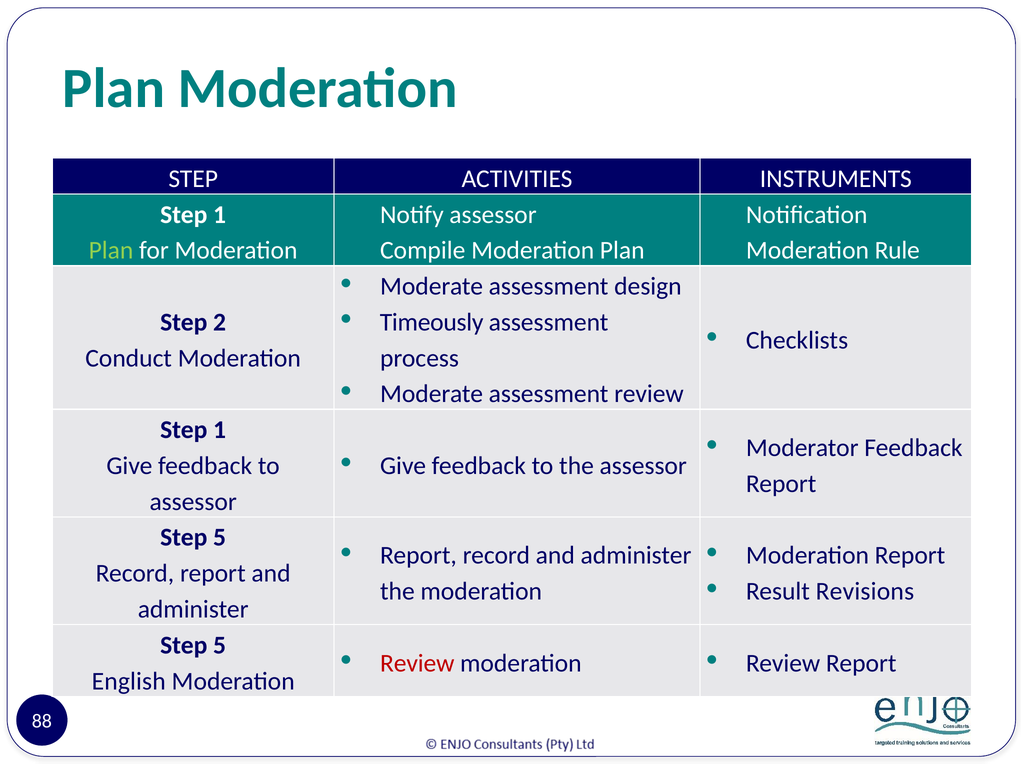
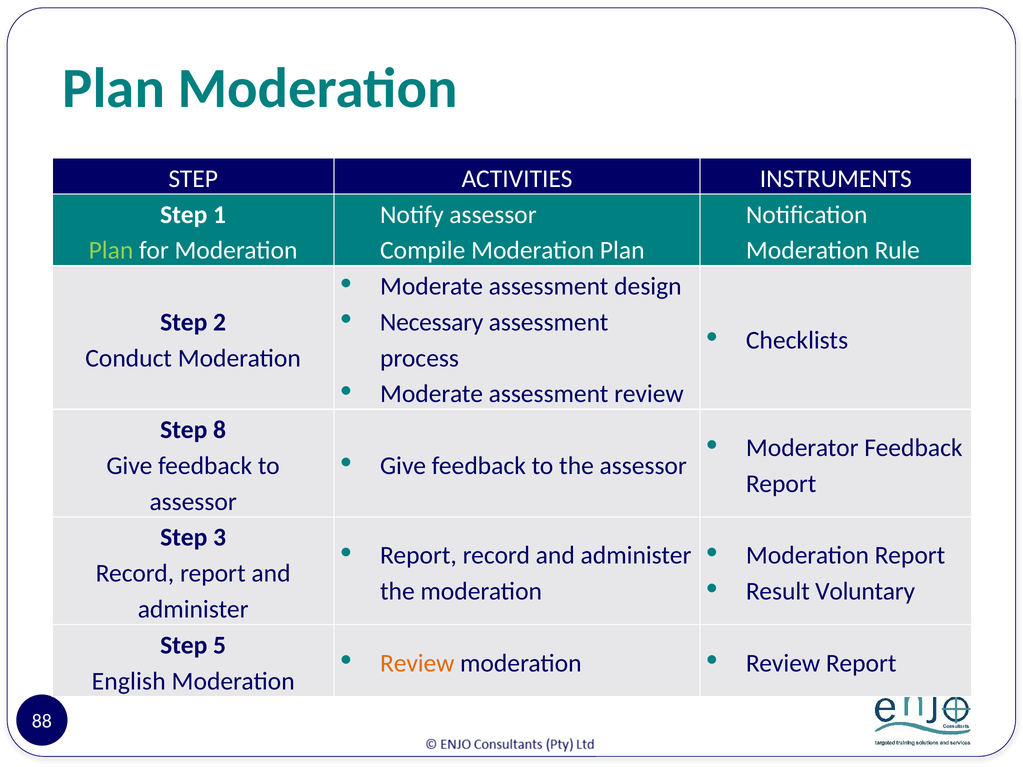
Timeously: Timeously -> Necessary (432, 322)
1: 1 -> 8 (219, 430)
5: 5 -> 3 (219, 538)
Revisions: Revisions -> Voluntary (865, 592)
Review colour: red -> orange (417, 663)
